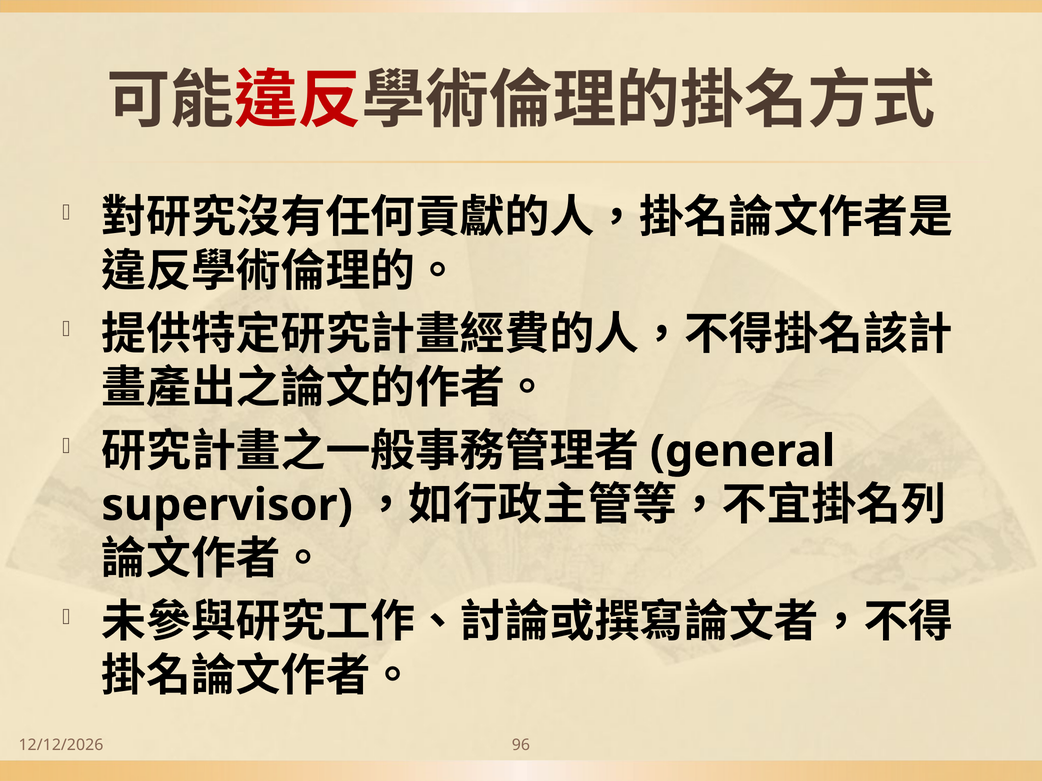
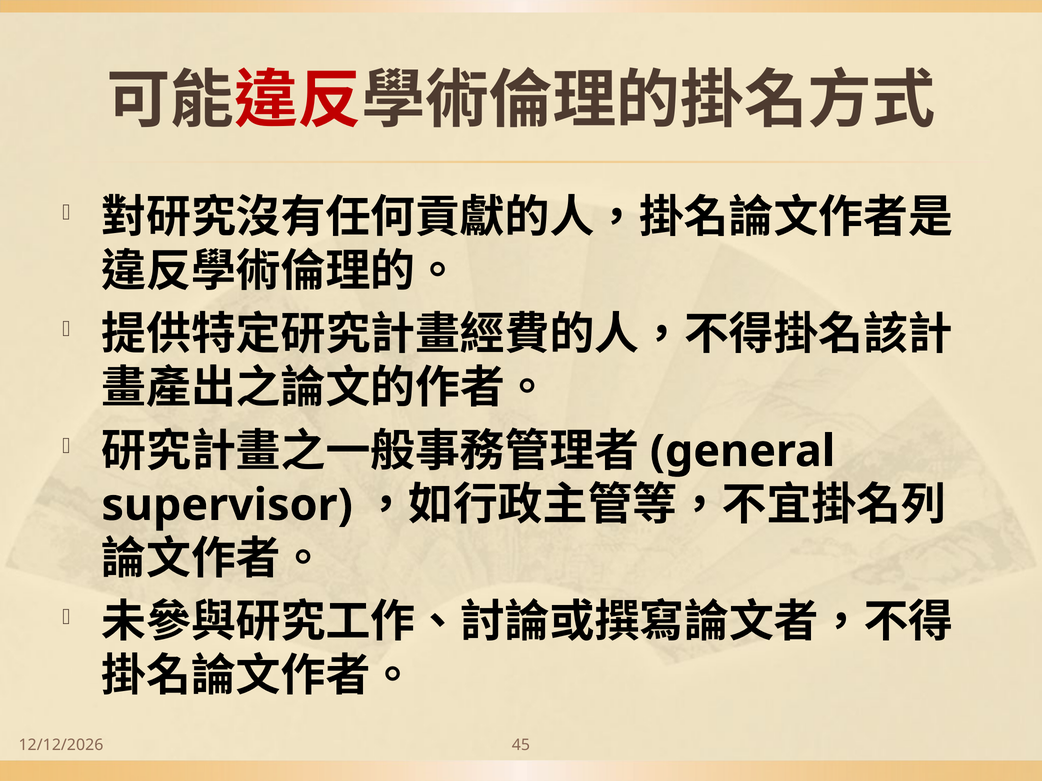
96: 96 -> 45 (521, 745)
